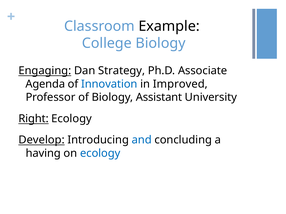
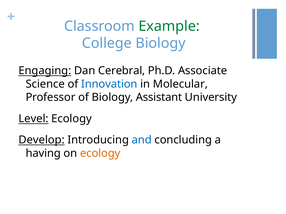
Example colour: black -> green (169, 26)
Strategy: Strategy -> Cerebral (122, 71)
Agenda: Agenda -> Science (45, 84)
Improved: Improved -> Molecular (180, 84)
Right: Right -> Level (33, 119)
ecology colour: blue -> orange (100, 154)
